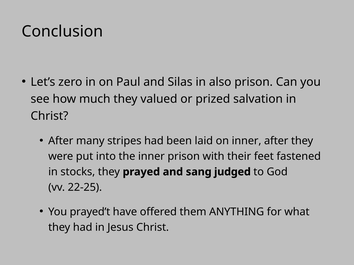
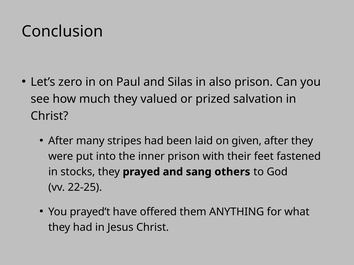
on inner: inner -> given (247, 141)
judged: judged -> others (232, 172)
